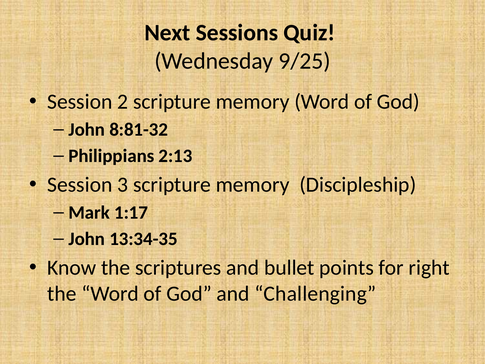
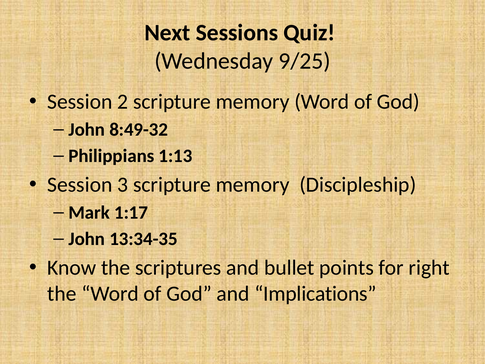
8:81-32: 8:81-32 -> 8:49-32 (139, 130)
2:13: 2:13 -> 1:13 (175, 156)
Challenging: Challenging -> Implications (315, 294)
